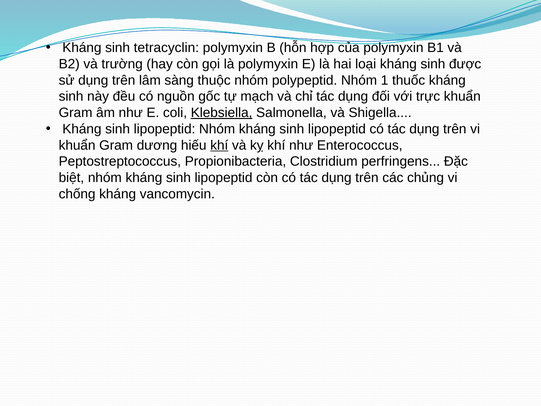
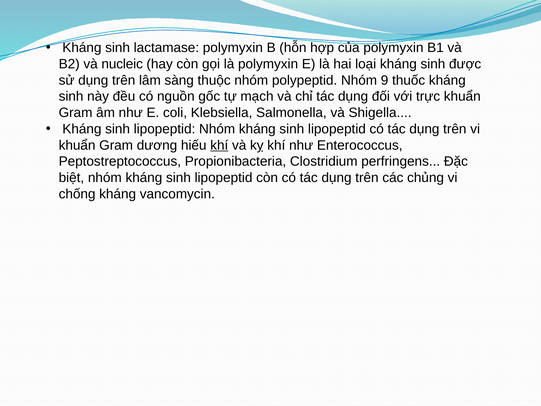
tetracyclin: tetracyclin -> lactamase (166, 48)
trường: trường -> nucleic (122, 64)
1: 1 -> 9 (385, 80)
Klebsiella underline: present -> none (222, 113)
